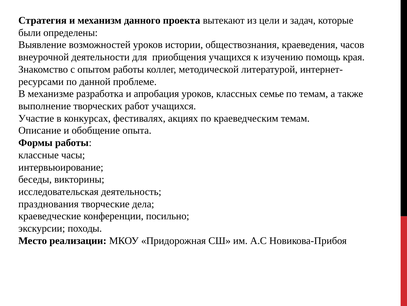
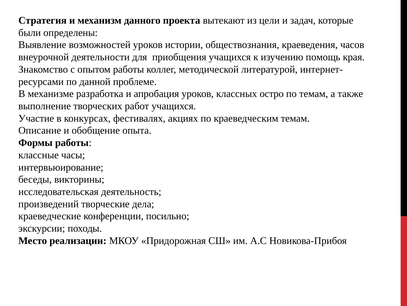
семье: семье -> остро (272, 94)
празднования: празднования -> произведений (49, 204)
